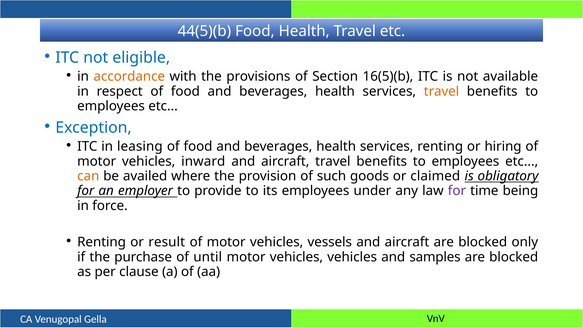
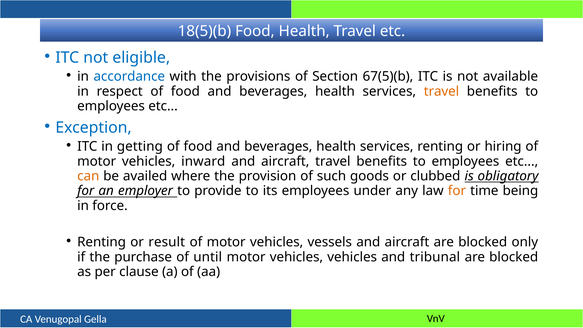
44(5)(b: 44(5)(b -> 18(5)(b (204, 31)
accordance colour: orange -> blue (129, 77)
16(5)(b: 16(5)(b -> 67(5)(b (388, 77)
leasing: leasing -> getting (140, 146)
claimed: claimed -> clubbed (435, 176)
for colour: purple -> orange (457, 191)
samples: samples -> tribunal (435, 257)
